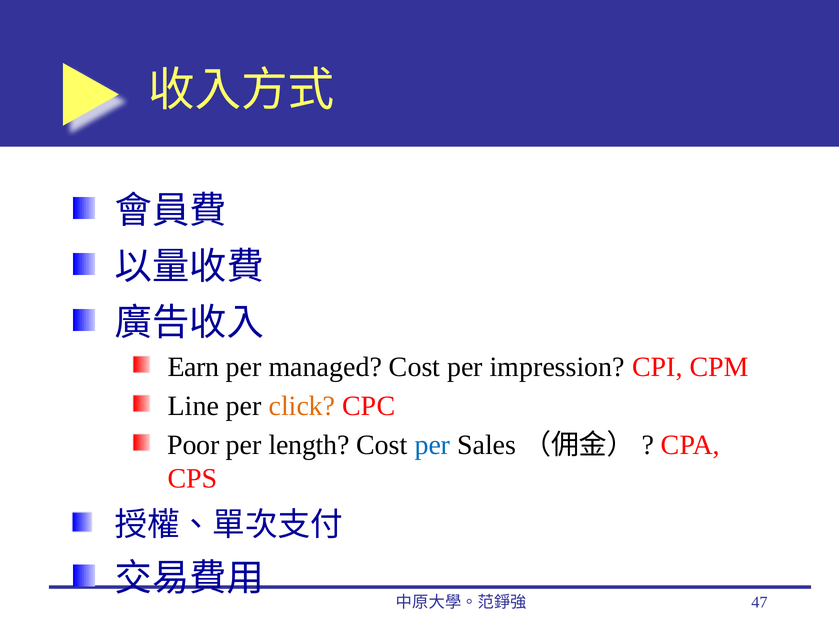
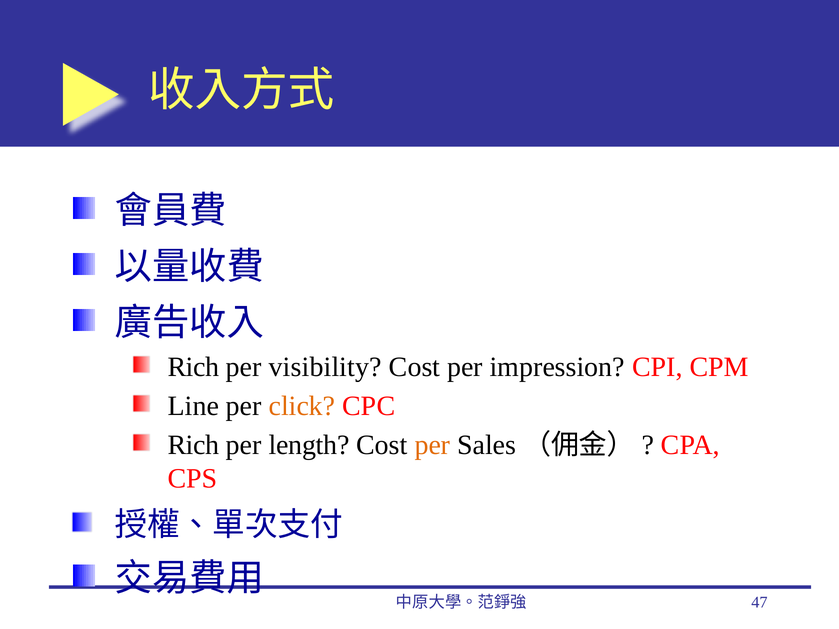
Earn: Earn -> Rich (194, 367)
managed: managed -> visibility (325, 367)
Poor: Poor -> Rich (194, 445)
per colour: blue -> orange (432, 445)
